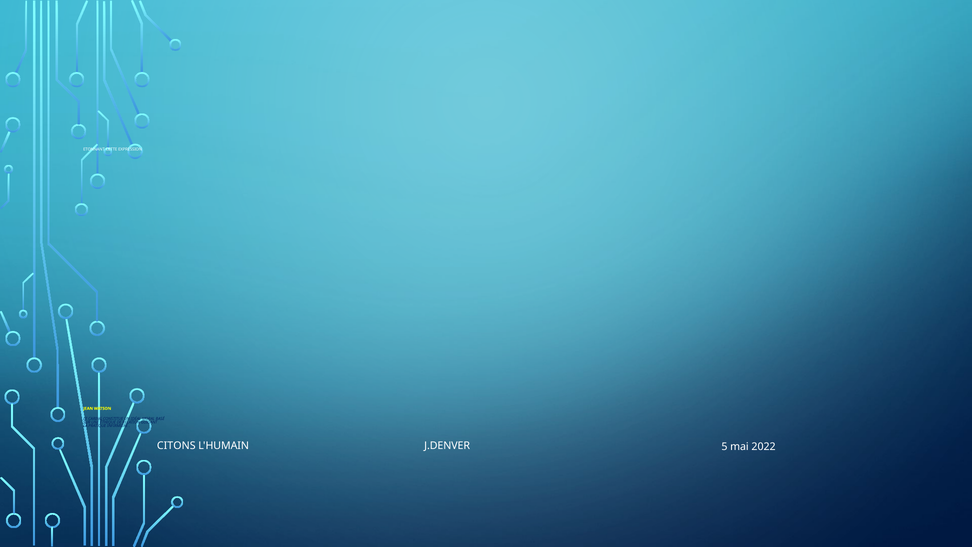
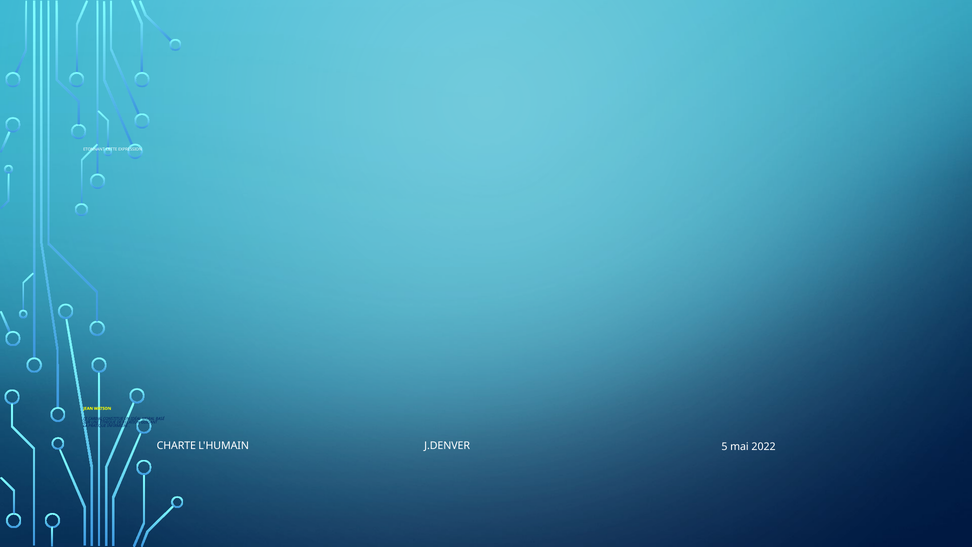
CITONS: CITONS -> CHARTE (176, 446)
